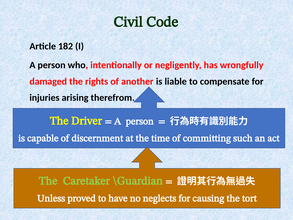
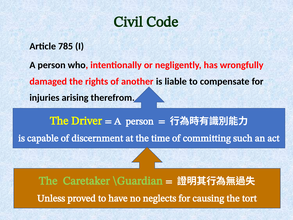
182: 182 -> 785 (66, 46)
